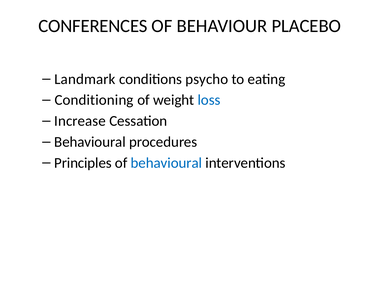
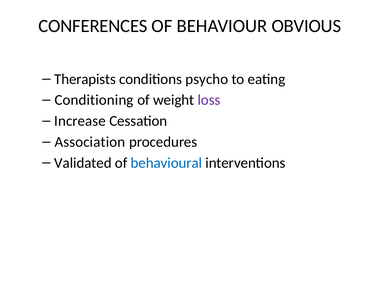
PLACEBO: PLACEBO -> OBVIOUS (306, 26)
Landmark: Landmark -> Therapists (85, 79)
loss colour: blue -> purple (209, 100)
Behavioural: Behavioural -> Association (90, 142)
Principles: Principles -> Validated (83, 163)
